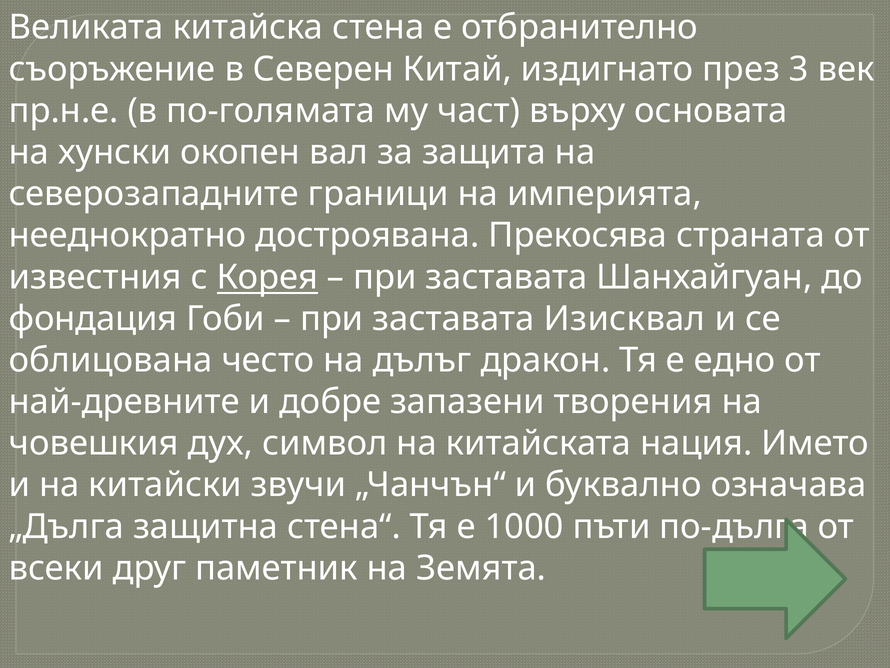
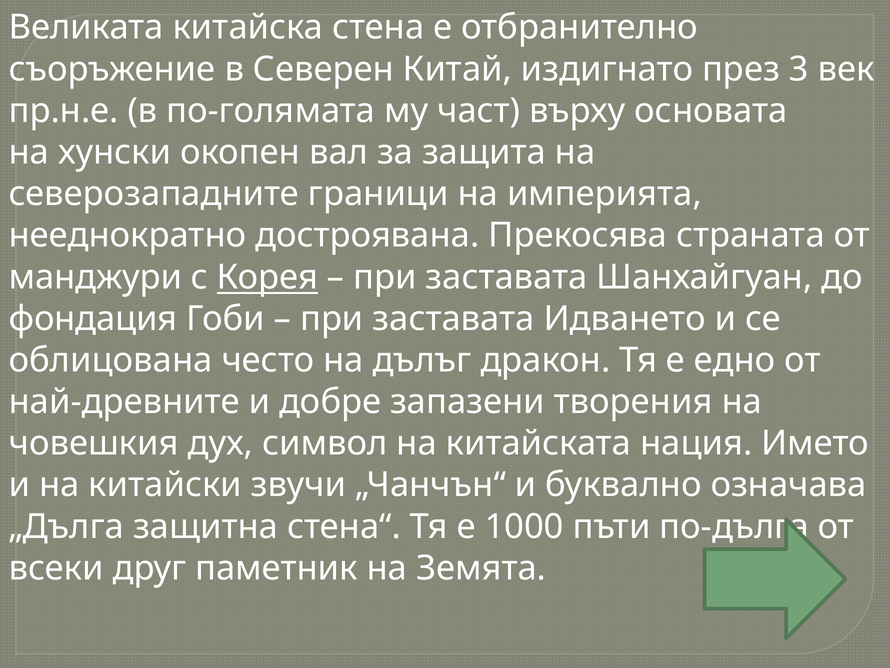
известния: известния -> манджури (95, 277)
Изисквал: Изисквал -> Идването (625, 318)
